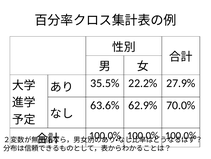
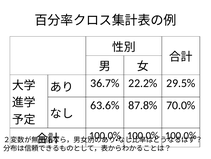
35.5%: 35.5% -> 36.7% (105, 83)
27.9%: 27.9% -> 29.5% (181, 83)
62.9%: 62.9% -> 87.8% (143, 105)
